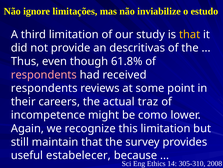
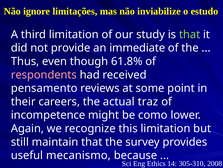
that colour: yellow -> light green (190, 34)
descritivas: descritivas -> immediate (137, 48)
respondents: respondents -> pensamento (44, 88)
estabelecer: estabelecer -> mecanismo (78, 155)
